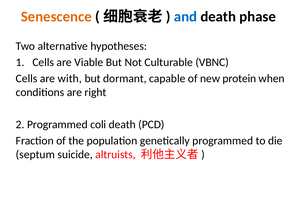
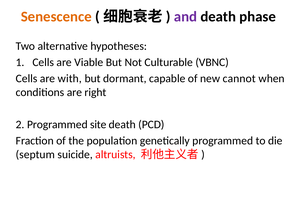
and colour: blue -> purple (185, 17)
protein: protein -> cannot (239, 78)
coli: coli -> site (98, 125)
